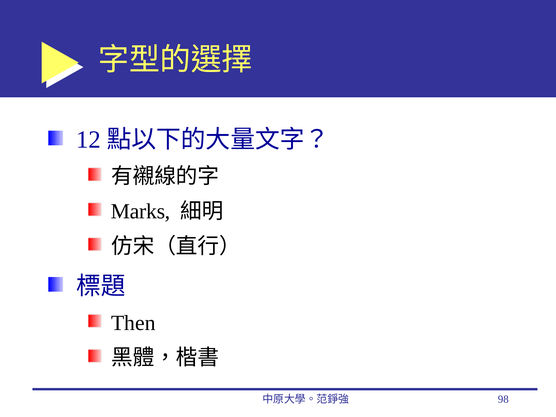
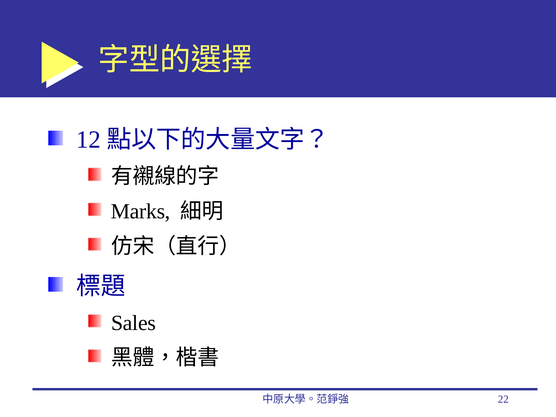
Then: Then -> Sales (133, 323)
98: 98 -> 22 (503, 399)
